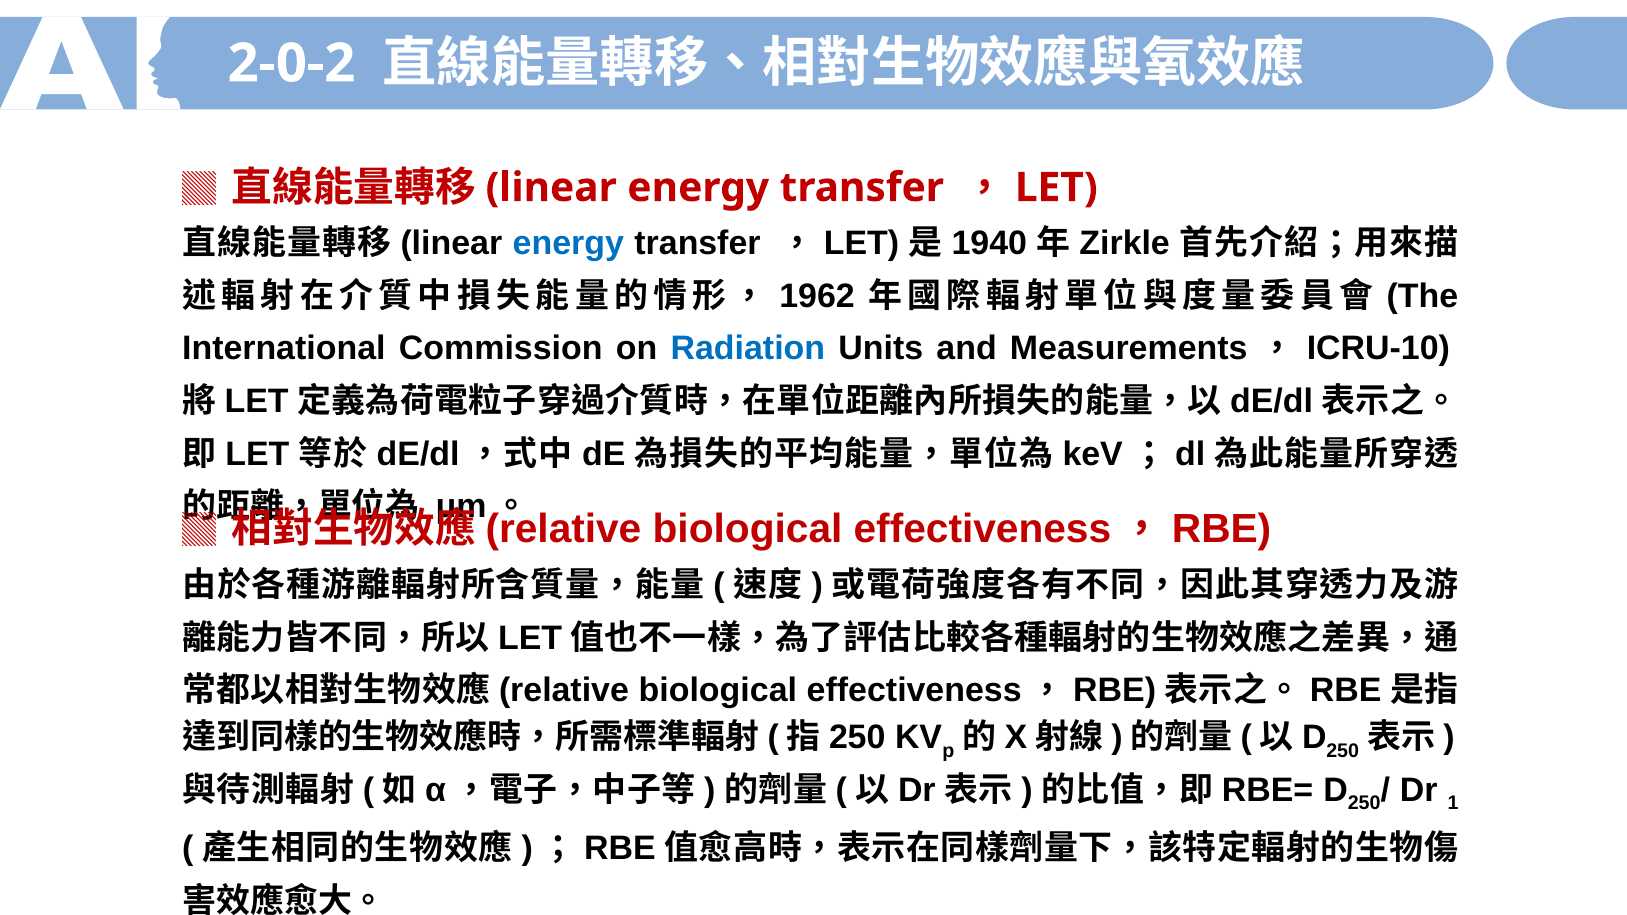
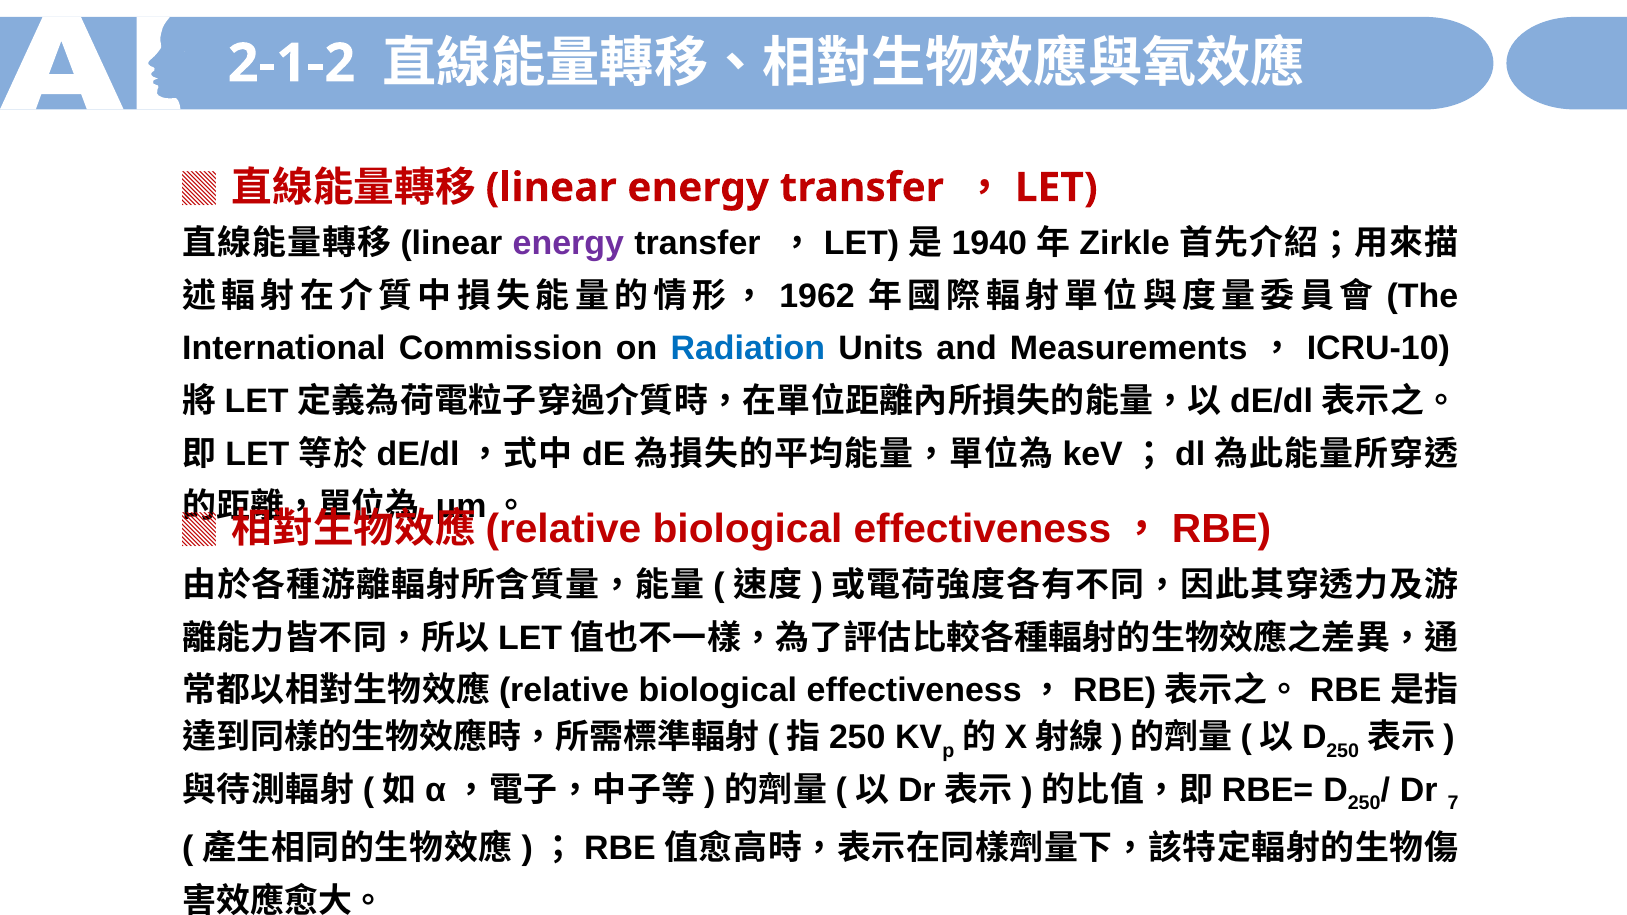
2-0-2: 2-0-2 -> 2-1-2 (291, 64)
energy colour: blue -> purple (568, 244)
1: 1 -> 7 (1453, 804)
